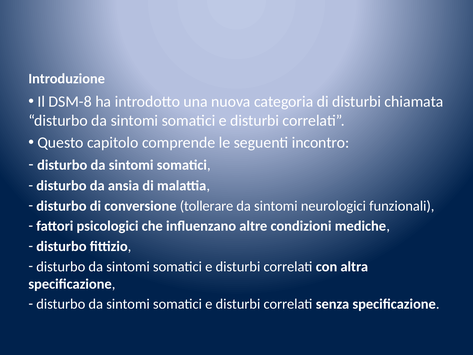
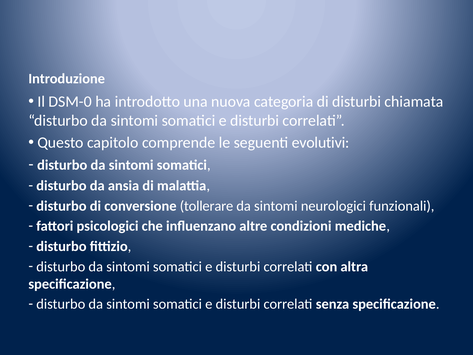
DSM-8: DSM-8 -> DSM-0 (70, 102)
incontro: incontro -> evolutivi (321, 143)
